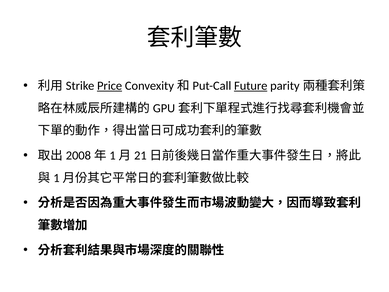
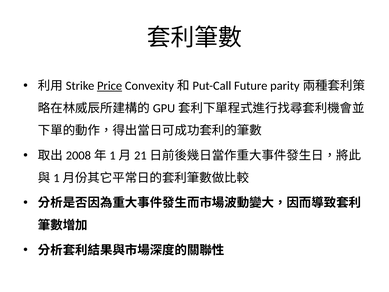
Future underline: present -> none (251, 86)
